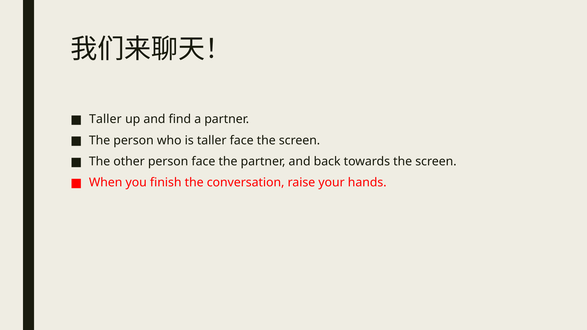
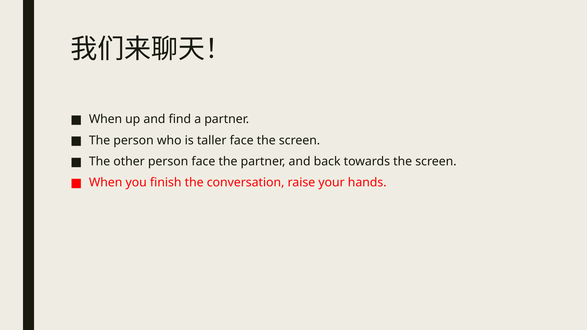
Taller: Taller -> When (106, 119)
